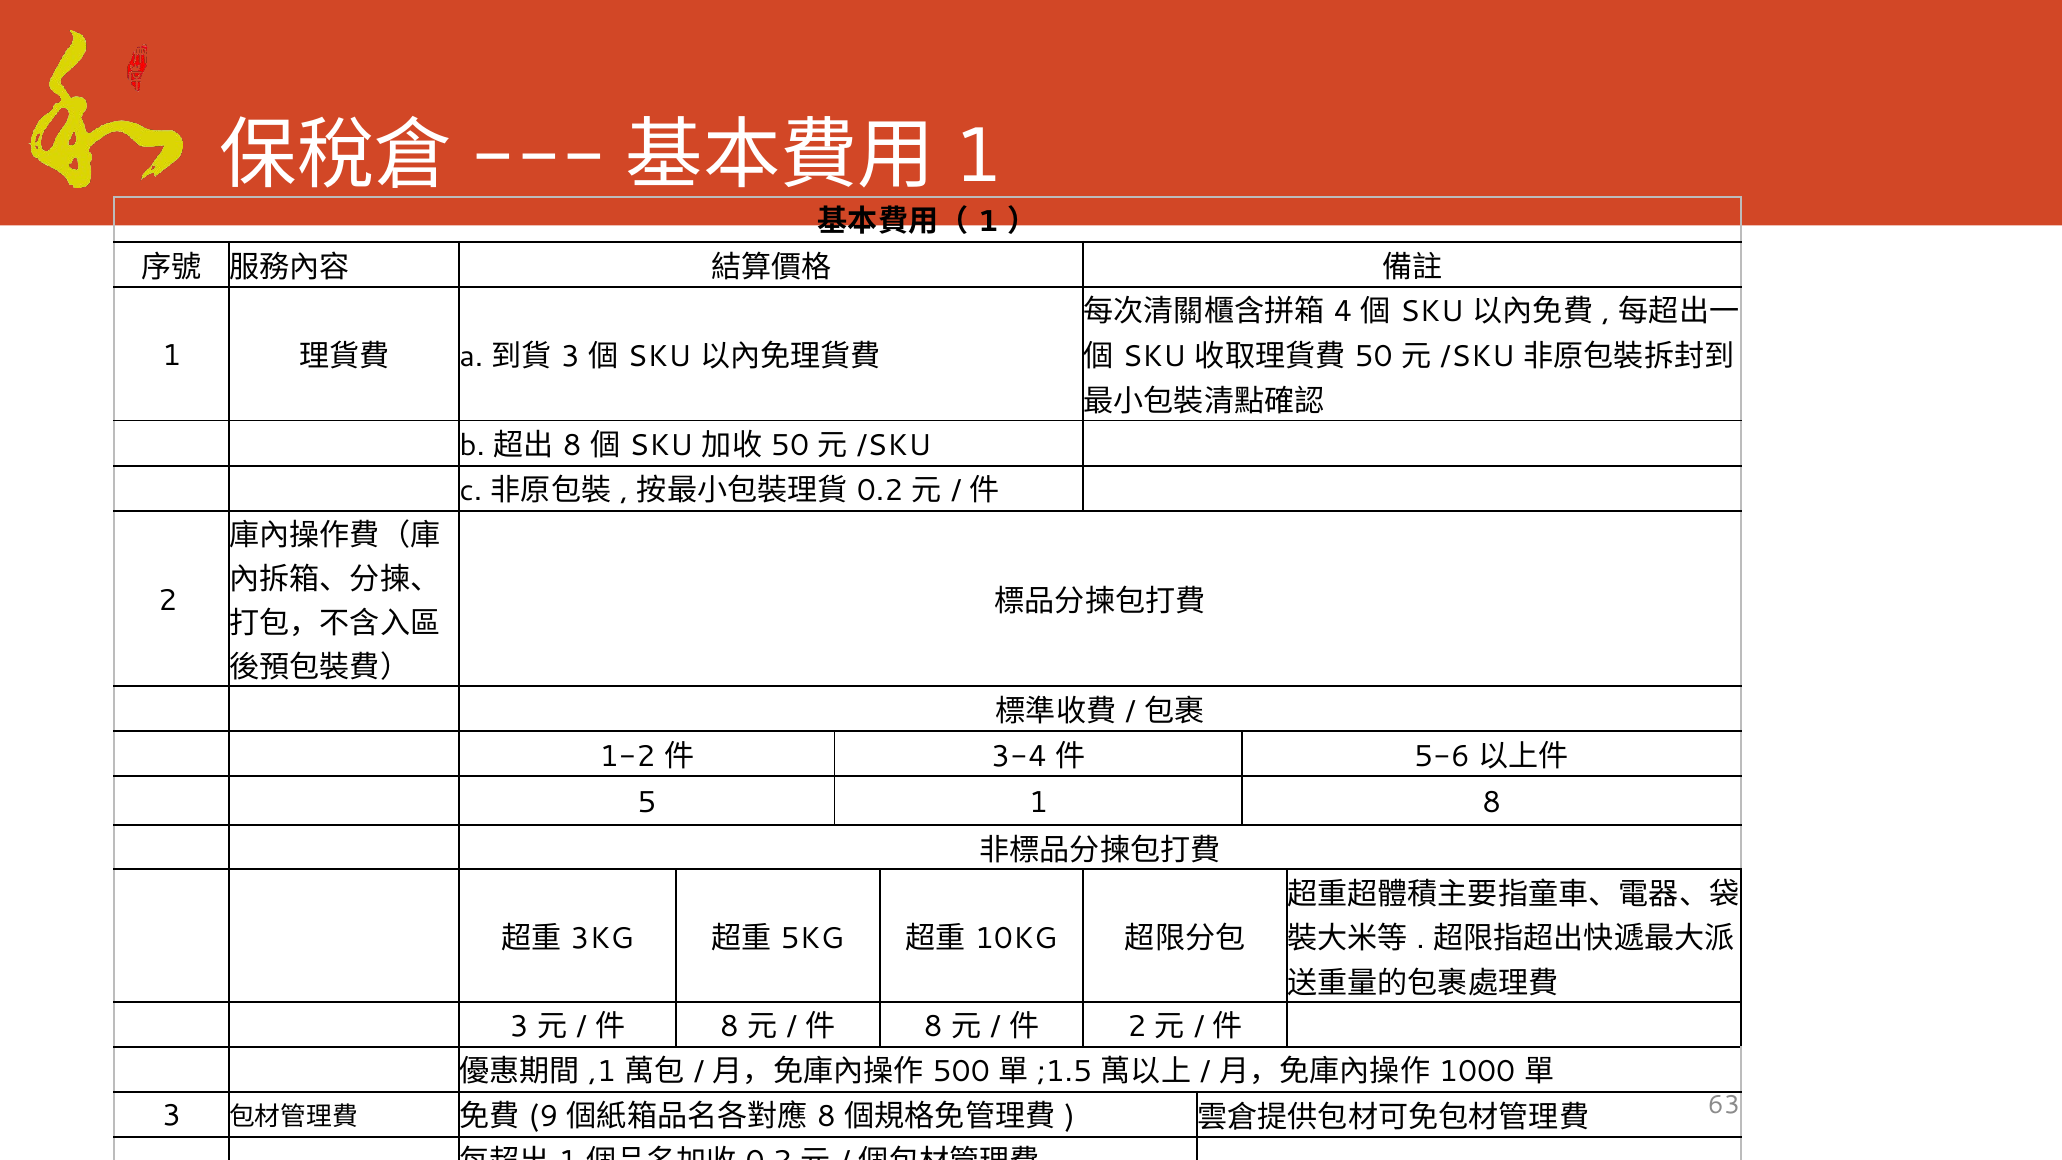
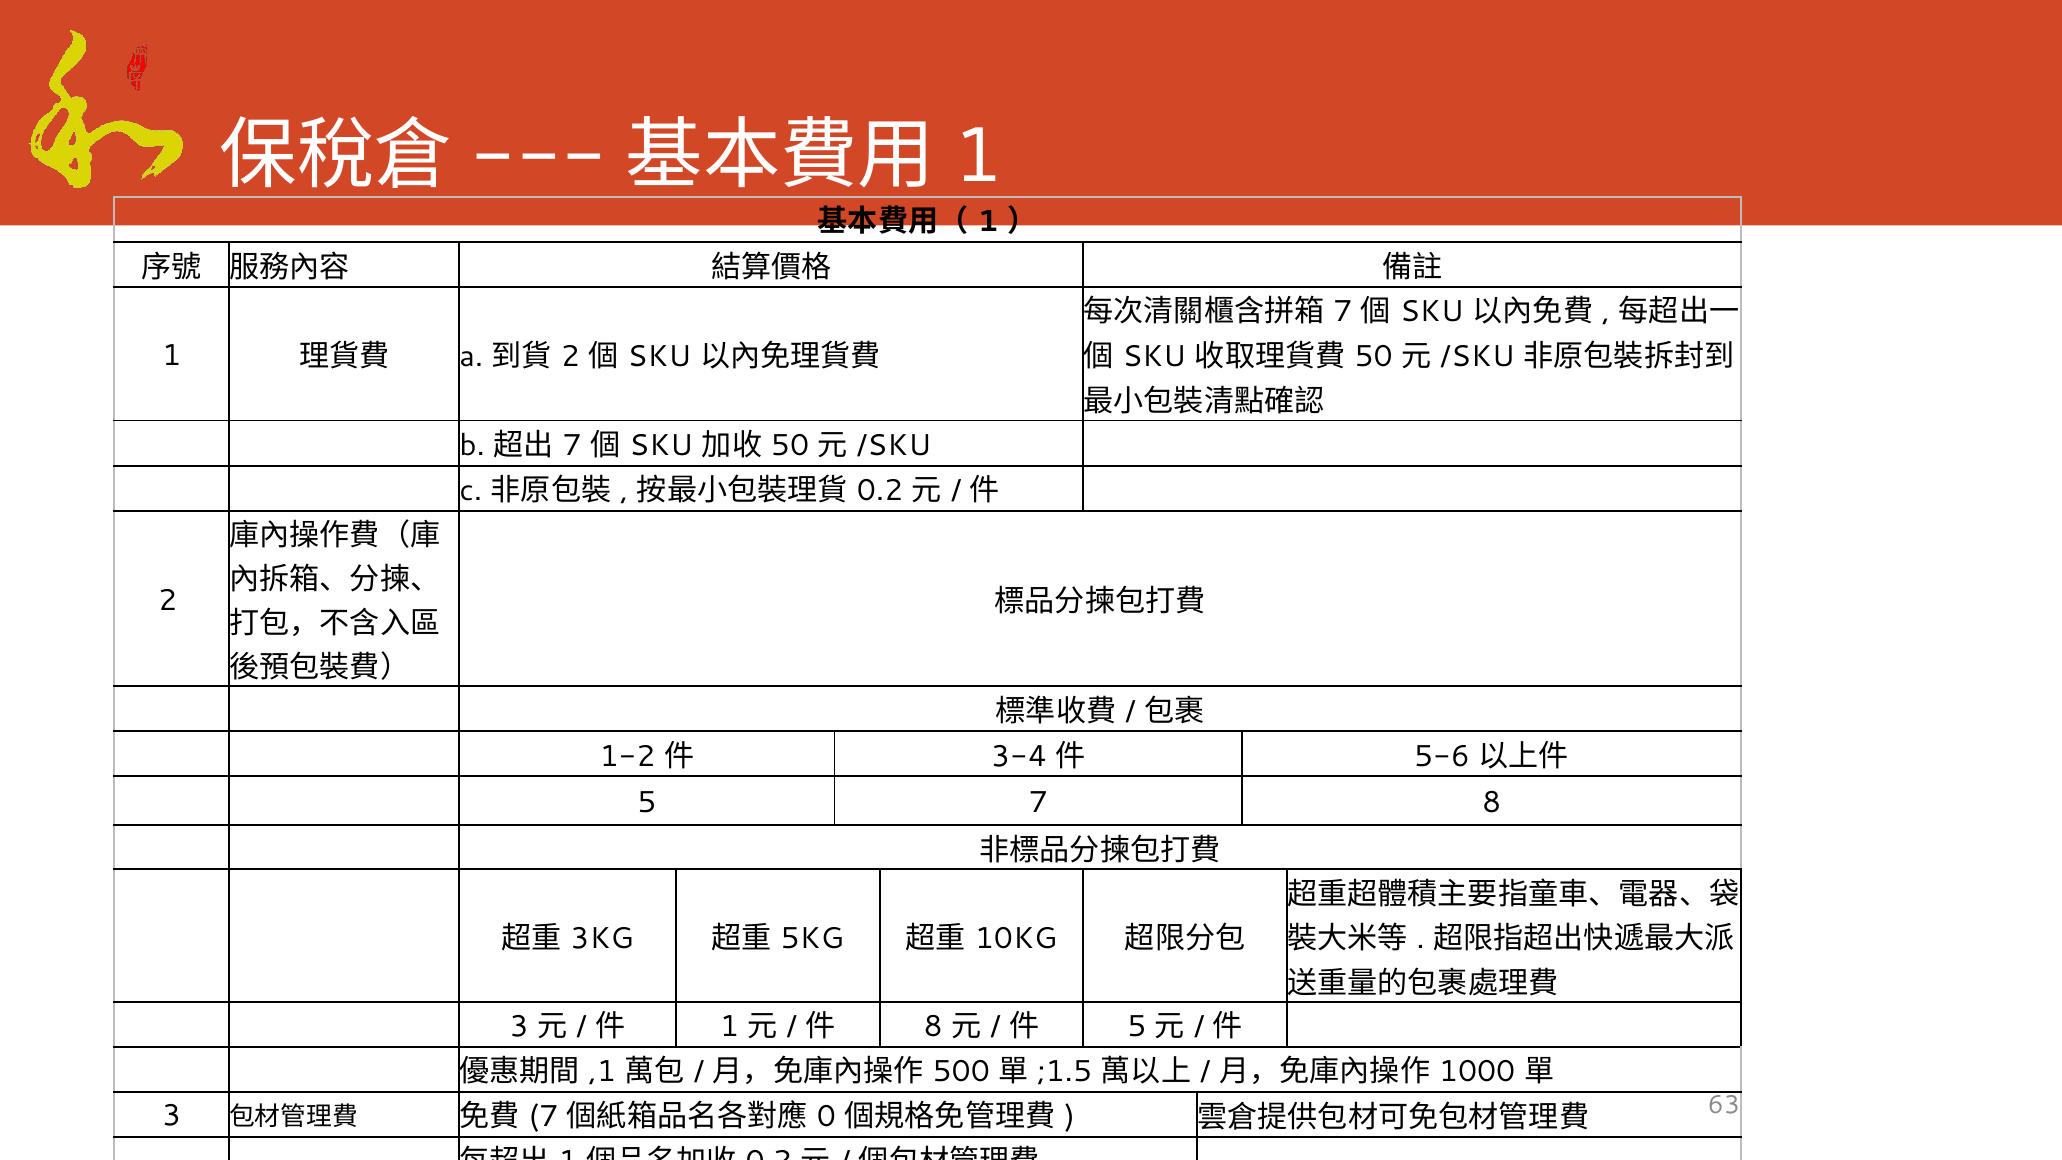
4: 4 -> 7 (1343, 312)
3: 3 -> 2 (570, 356)
8: 8 -> 7 (572, 446)
5 1: 1 -> 7 (1038, 802)
8: 8 -> 1 (729, 1027)
2: 2 -> 5 (1137, 1027)
9: 9 -> 7 (543, 1117)
8: 8 -> 0 (826, 1117)
